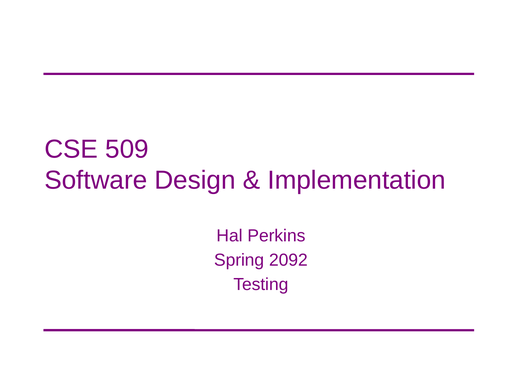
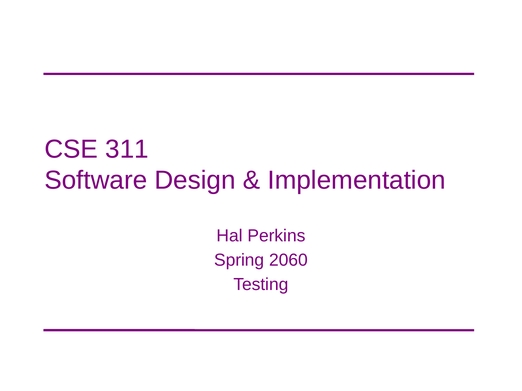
509: 509 -> 311 (127, 149)
2092: 2092 -> 2060 (289, 260)
